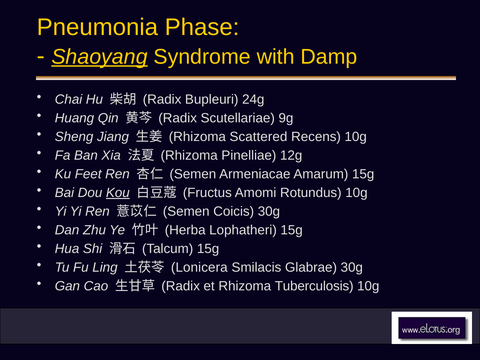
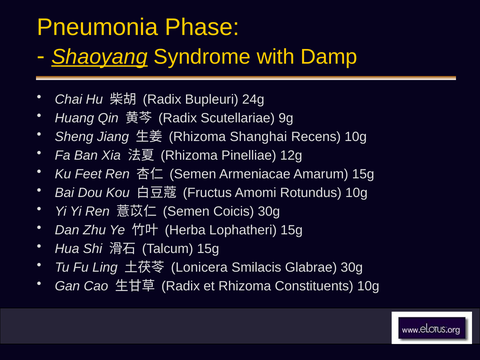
Scattered: Scattered -> Shanghai (258, 137)
Kou underline: present -> none (118, 193)
Tuberculosis: Tuberculosis -> Constituents (314, 286)
